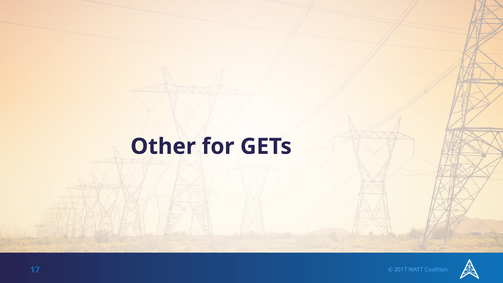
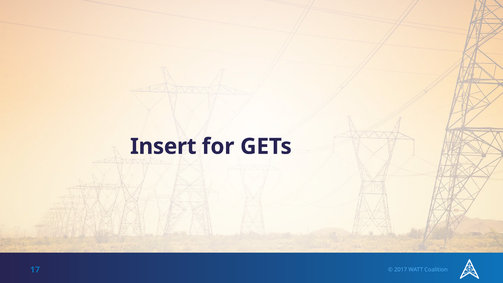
Other: Other -> Insert (163, 146)
